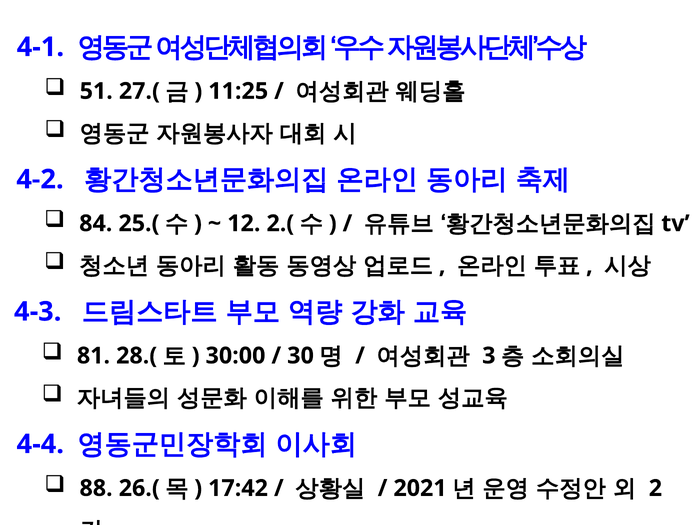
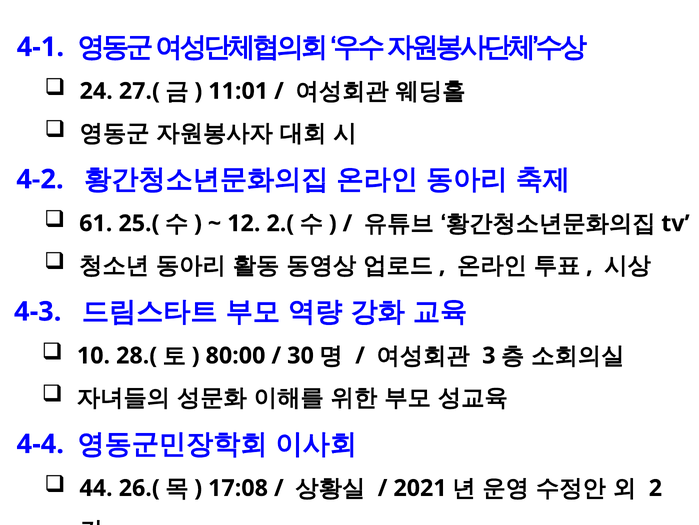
51: 51 -> 24 (96, 91)
11:25: 11:25 -> 11:01 (238, 91)
84: 84 -> 61 (96, 223)
81: 81 -> 10 (93, 355)
30:00: 30:00 -> 80:00 (235, 355)
88: 88 -> 44 (96, 487)
17:42: 17:42 -> 17:08 (238, 487)
